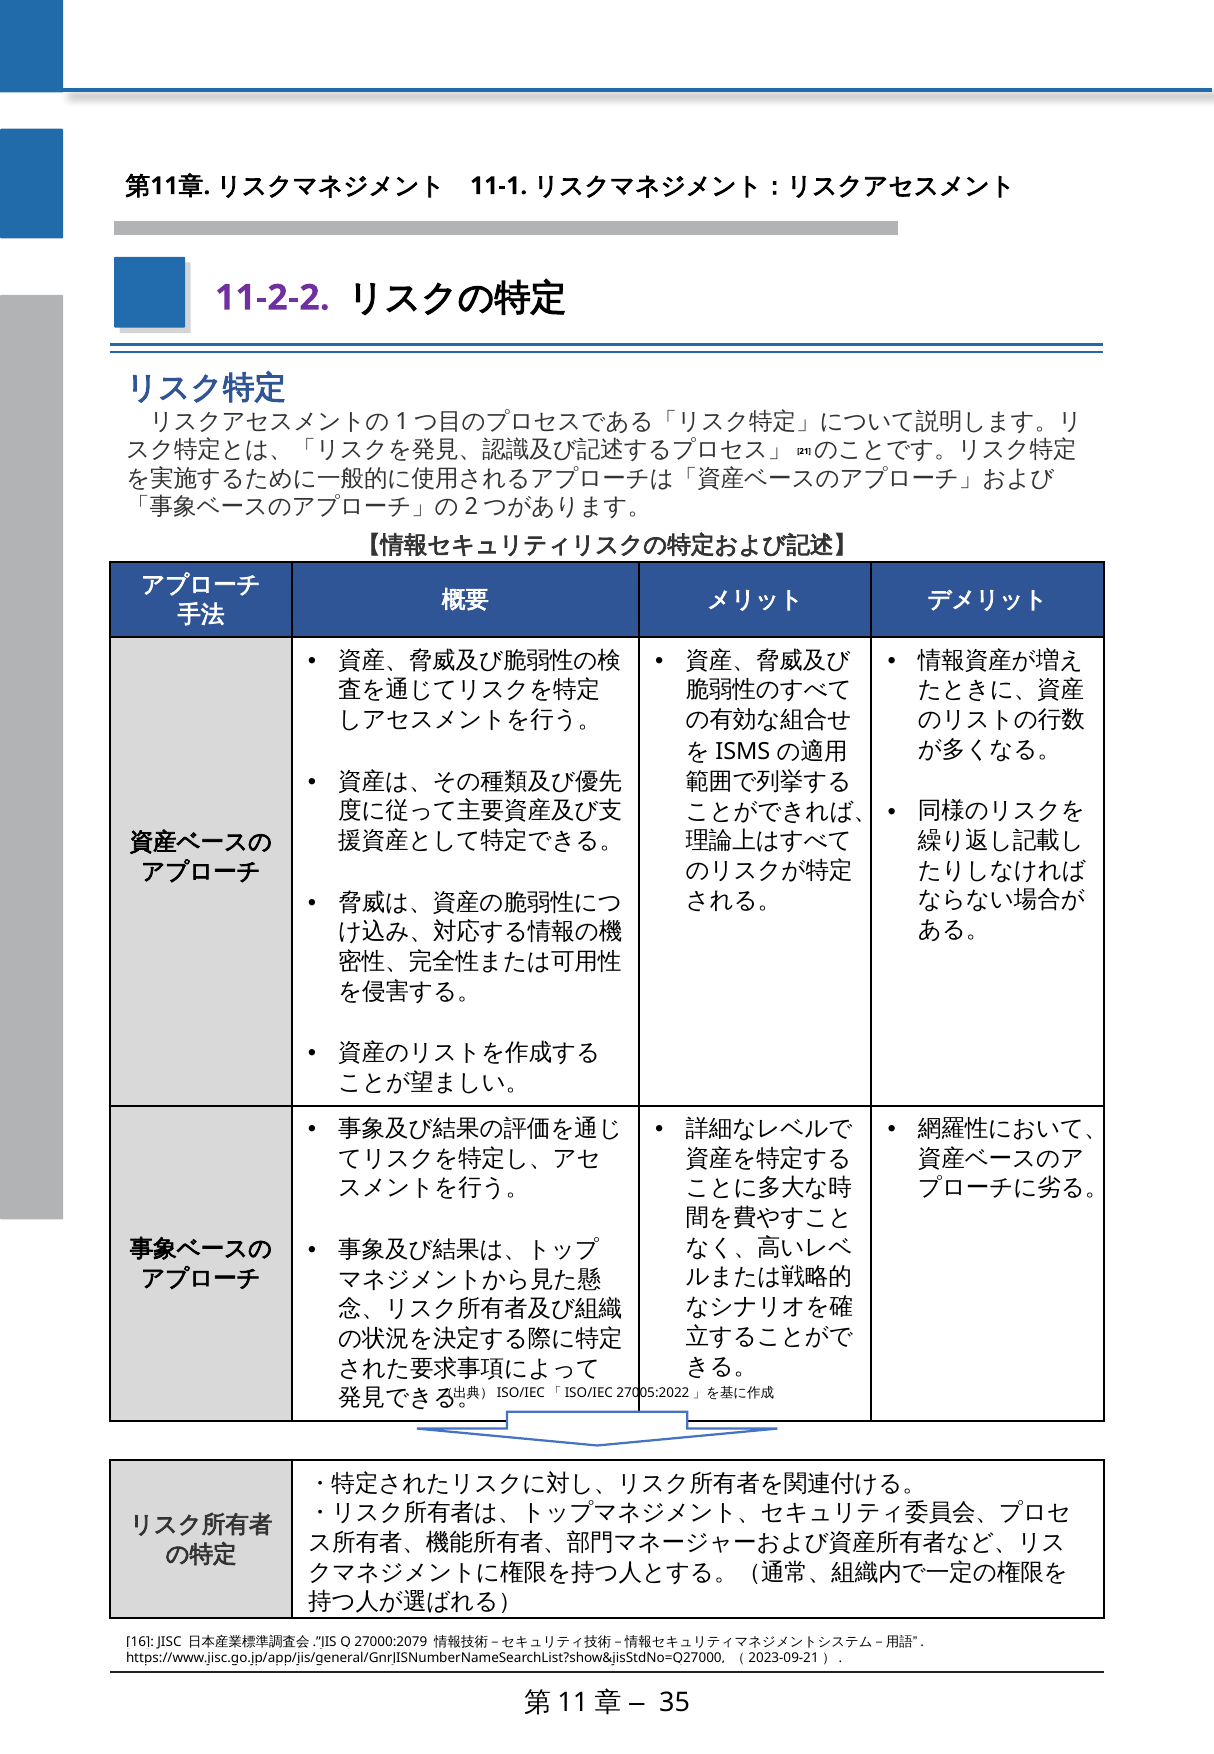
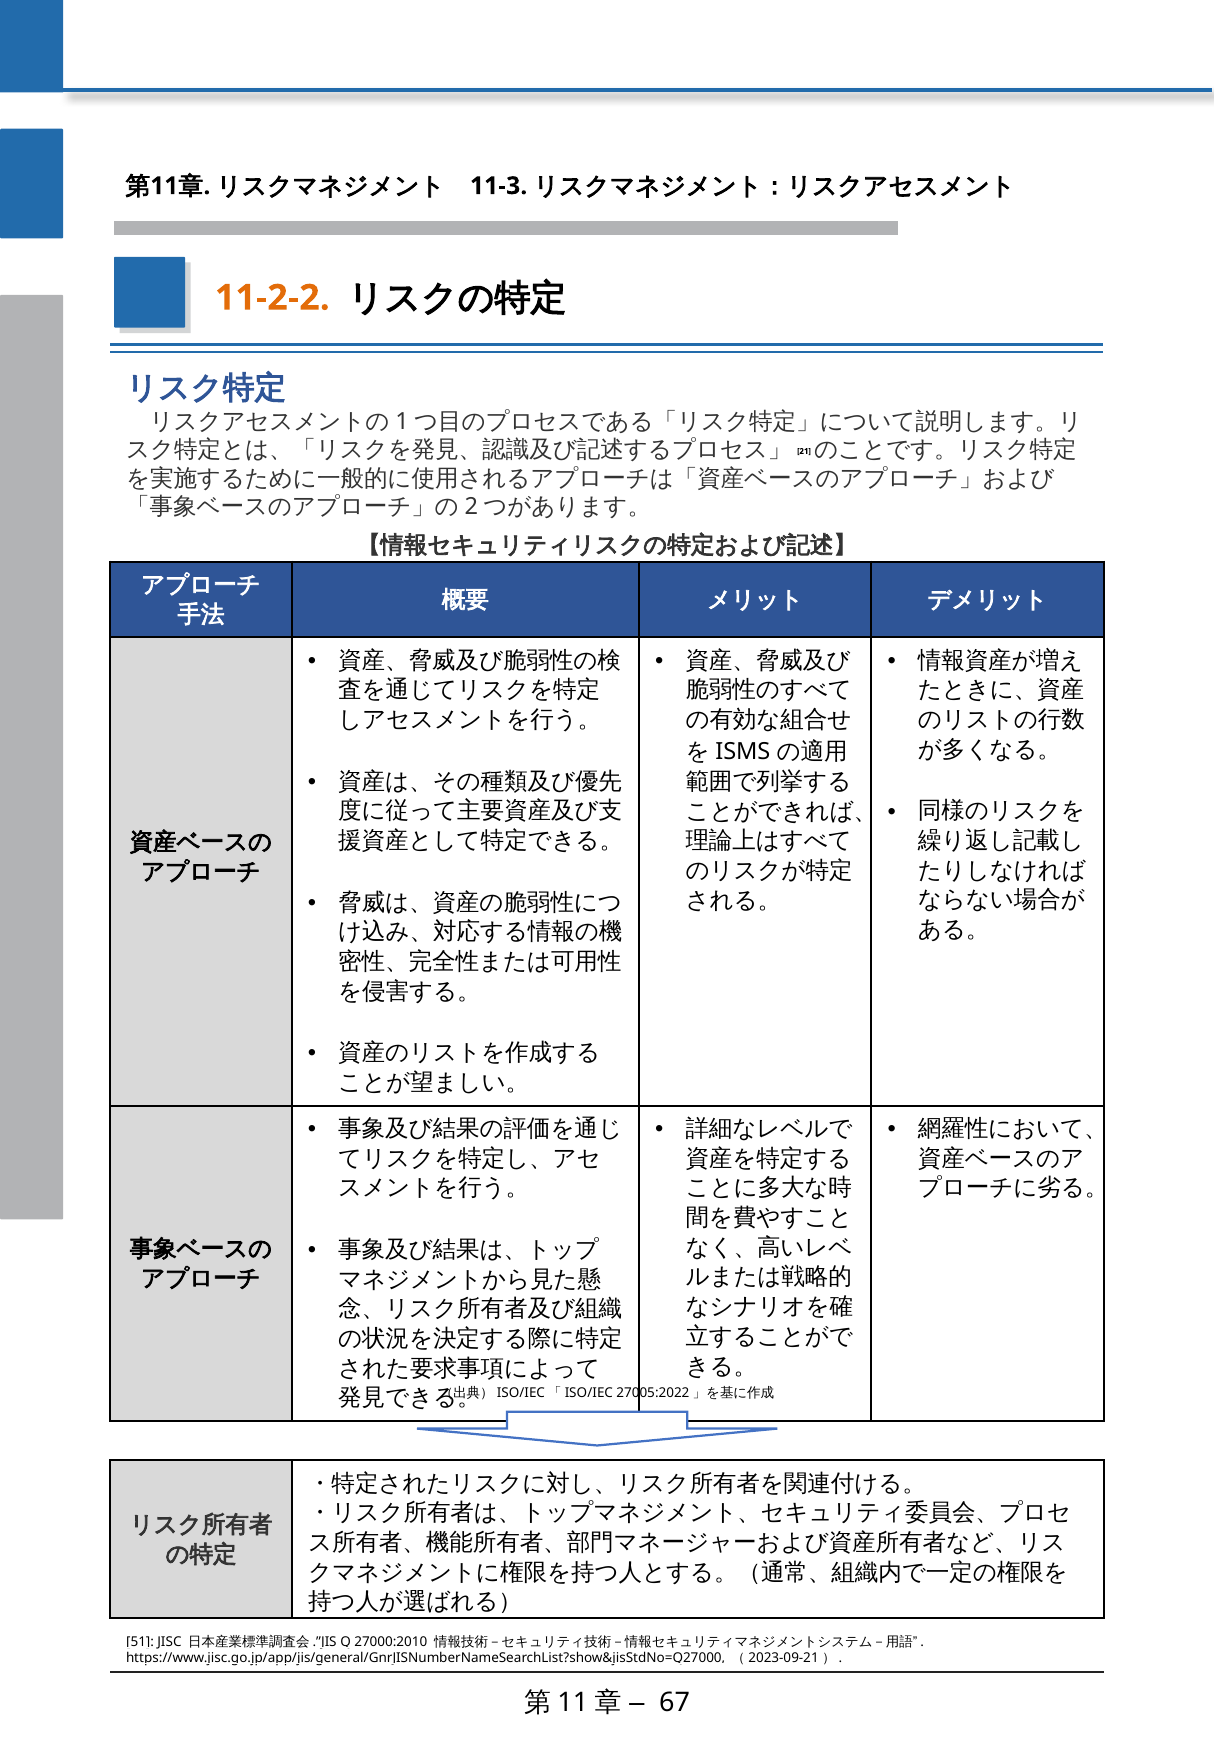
11-1: 11-1 -> 11-3 (499, 186)
11-2-2 colour: purple -> orange (272, 298)
16: 16 -> 51 (140, 1641)
27000:2079: 27000:2079 -> 27000:2010 (391, 1641)
35: 35 -> 67 (675, 1703)
